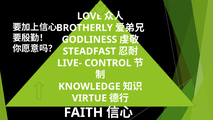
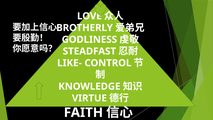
LIVE-: LIVE- -> LIKE- (69, 63)
